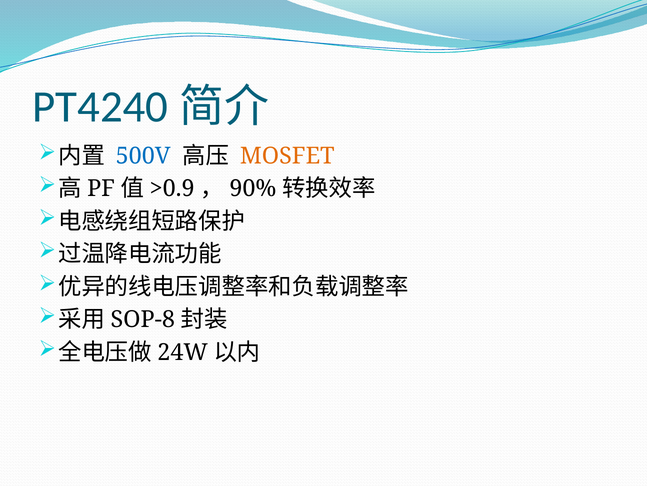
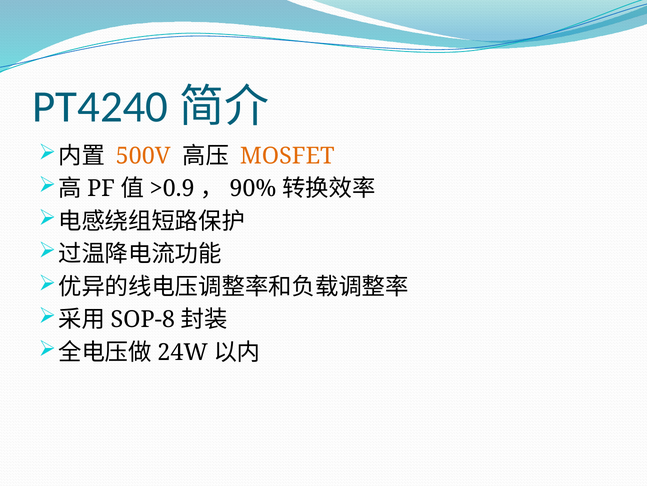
500V colour: blue -> orange (143, 156)
